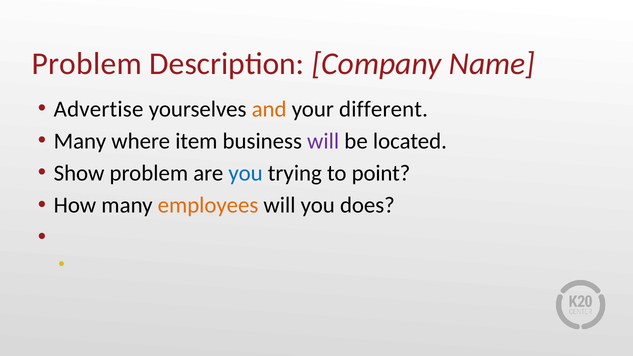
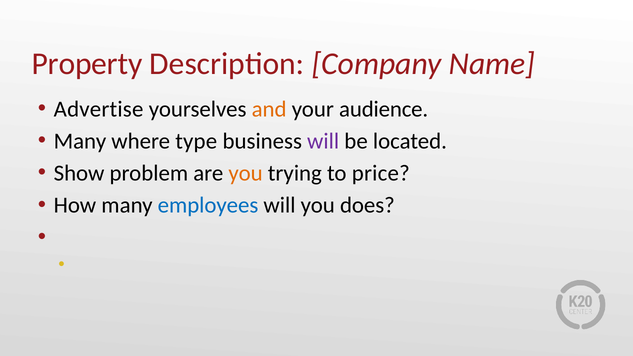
Problem: Problem -> Property (87, 64)
different: different -> audience (384, 109)
item: item -> type (196, 141)
you colour: blue -> orange (246, 173)
point: point -> price (381, 173)
employees colour: orange -> blue (208, 205)
